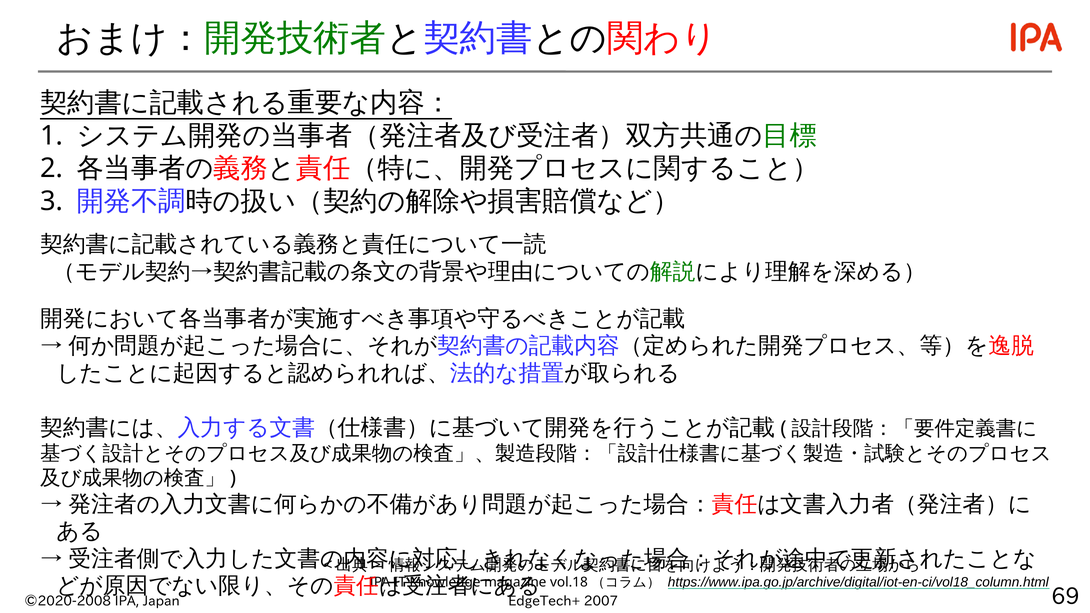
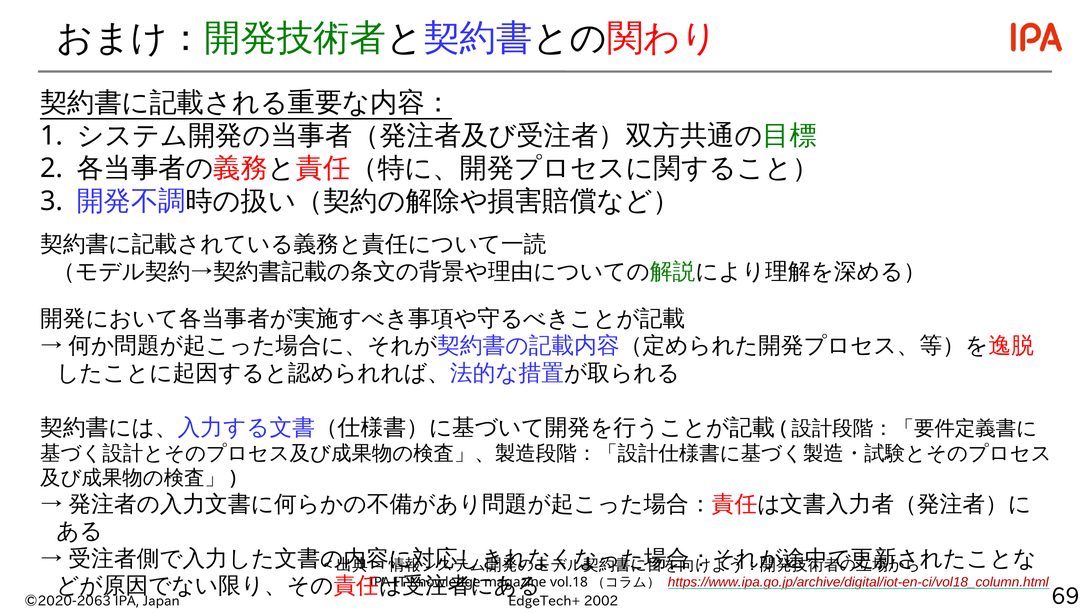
https://www.ipa.go.jp/archive/digital/iot-en-ci/vol18_column.html colour: black -> red (858, 583)
©2020-2008: ©2020-2008 -> ©2020-2063 (68, 601)
2007: 2007 -> 2002 (601, 601)
